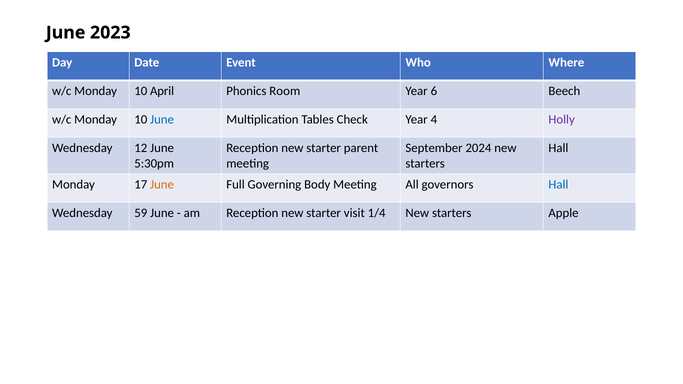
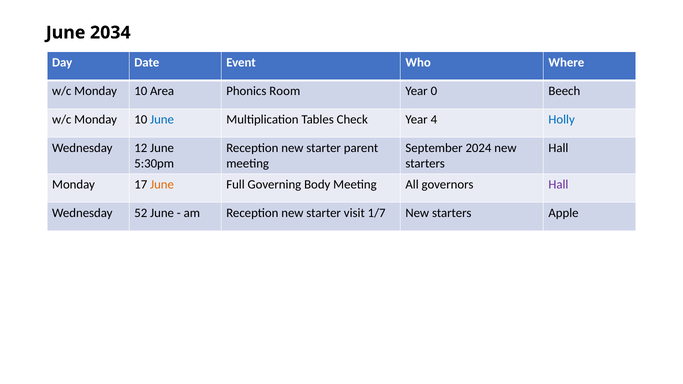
2023: 2023 -> 2034 (110, 33)
April: April -> Area (162, 91)
6: 6 -> 0 (434, 91)
Holly colour: purple -> blue (562, 119)
Hall colour: blue -> purple (558, 184)
59: 59 -> 52 (141, 213)
1/4: 1/4 -> 1/7 (377, 213)
